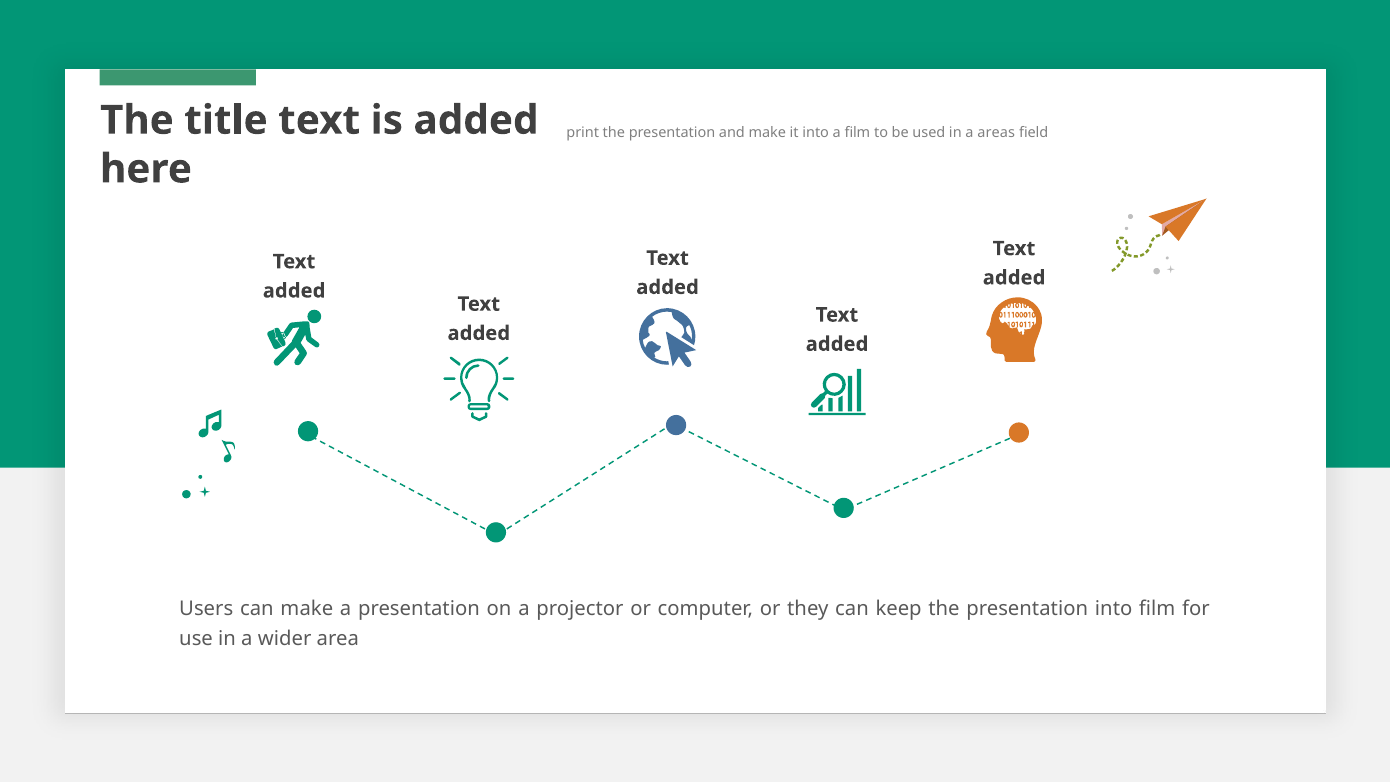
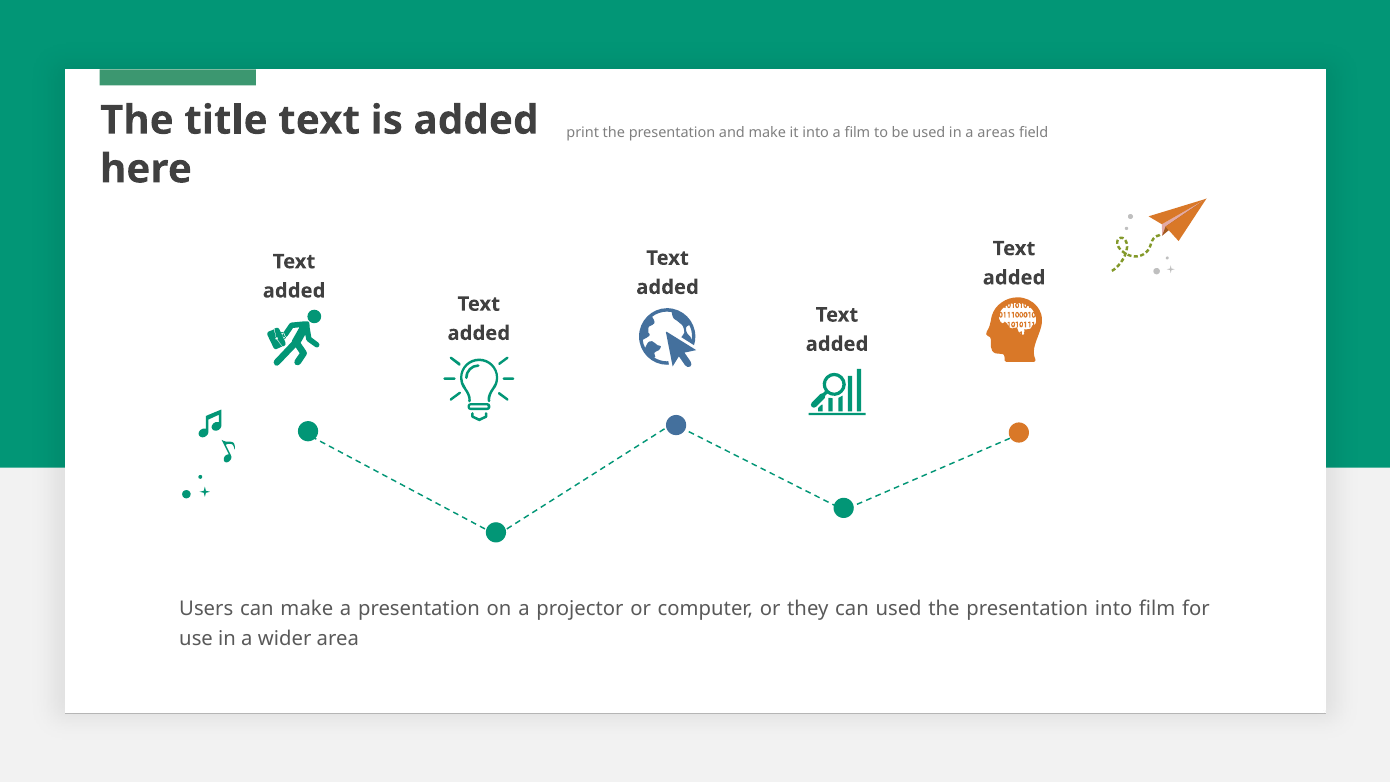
can keep: keep -> used (899, 609)
